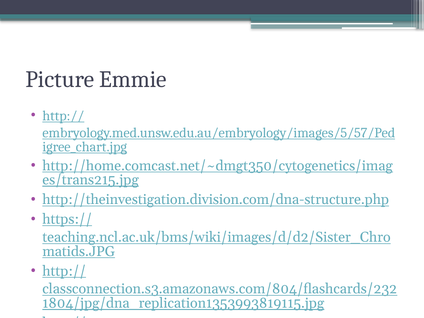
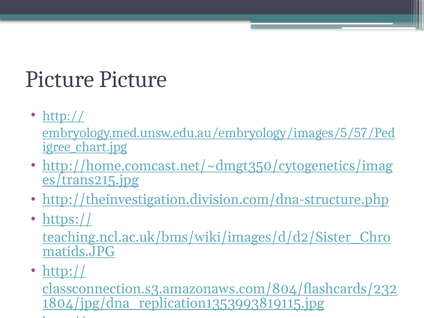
Picture Emmie: Emmie -> Picture (133, 79)
